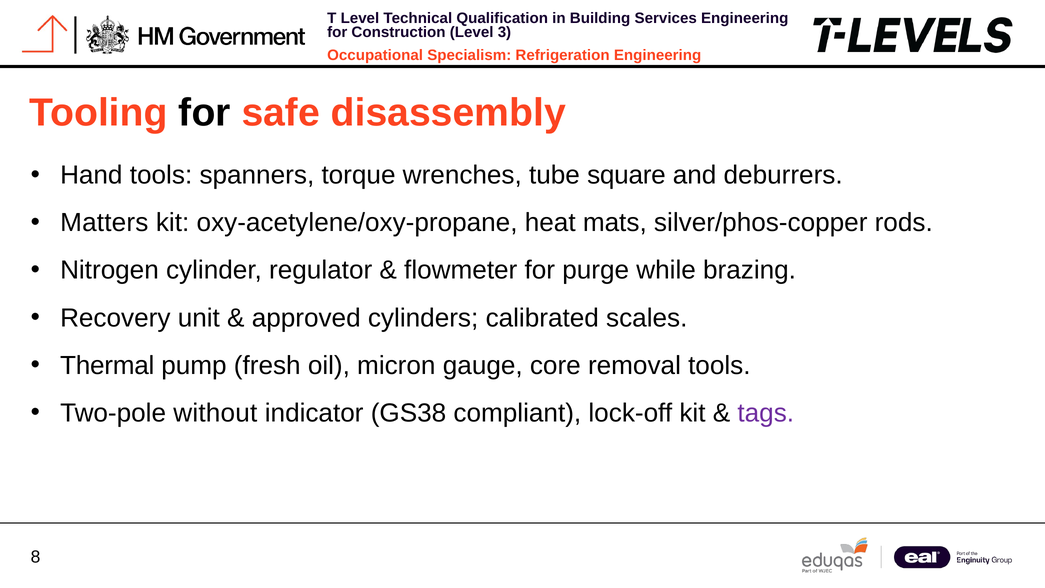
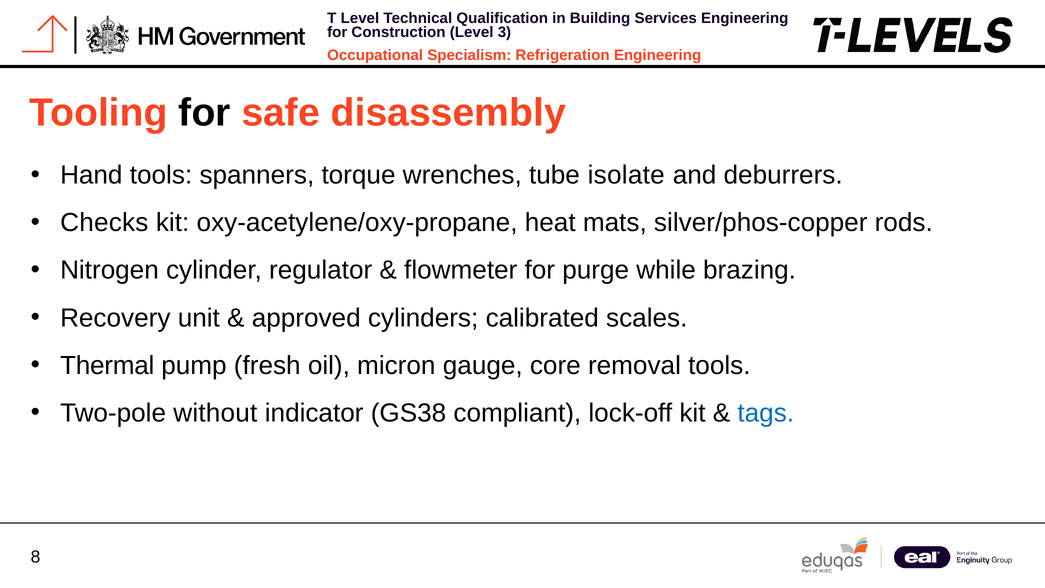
square: square -> isolate (626, 175)
Matters: Matters -> Checks (104, 223)
tags colour: purple -> blue (766, 413)
